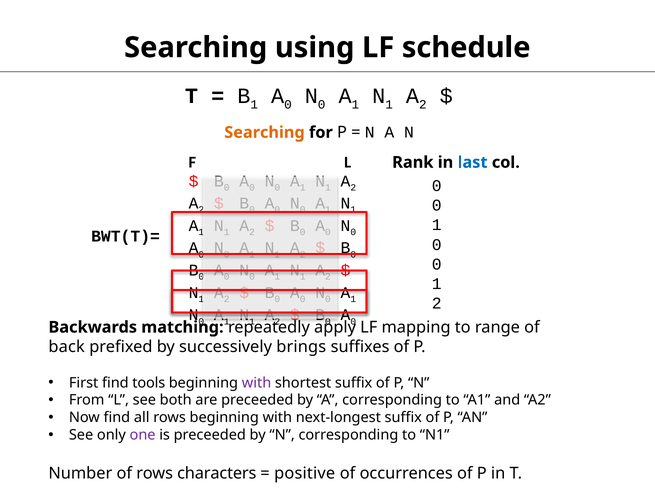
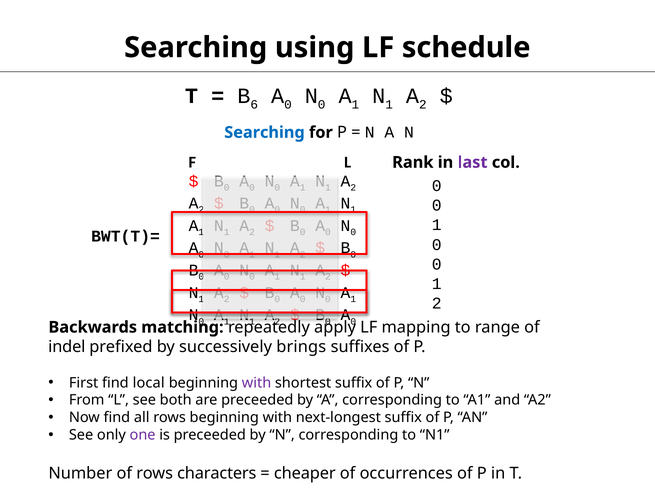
1: 1 -> 6 (254, 104)
Searching colour: orange -> blue (264, 133)
last colour: blue -> purple (473, 162)
back: back -> indel (67, 347)
tools: tools -> local (149, 383)
positive: positive -> cheaper (305, 474)
